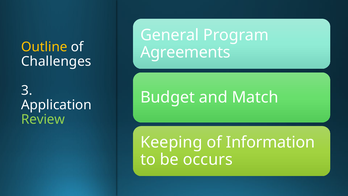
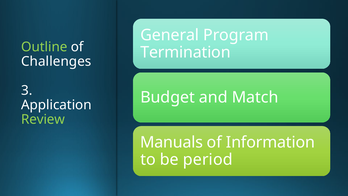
Outline colour: yellow -> light green (44, 47)
Agreements: Agreements -> Termination (185, 52)
Keeping: Keeping -> Manuals (172, 142)
occurs: occurs -> period (208, 159)
